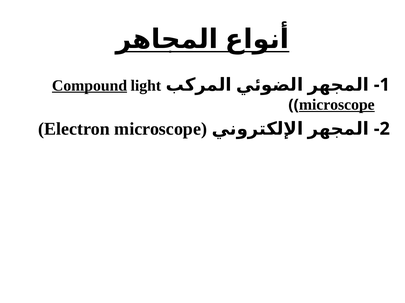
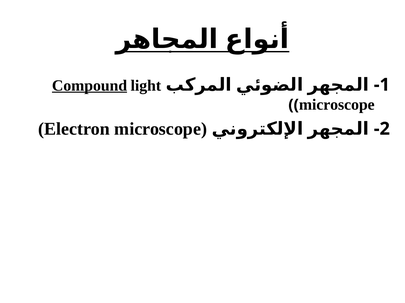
microscope underline: present -> none (337, 105)
